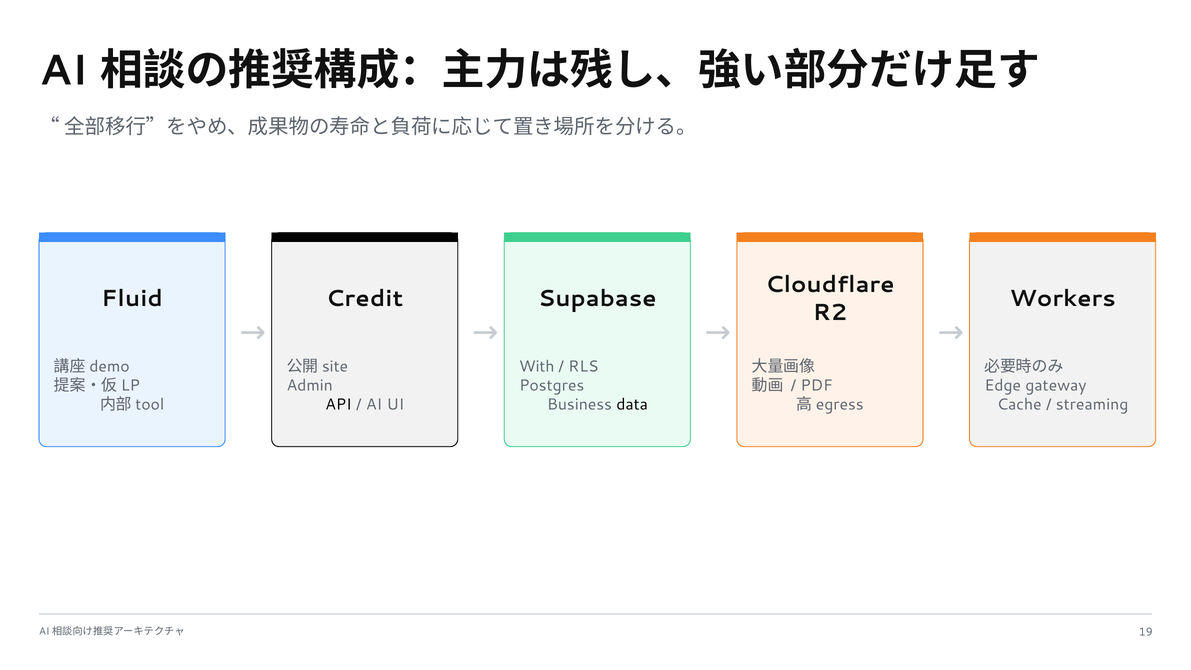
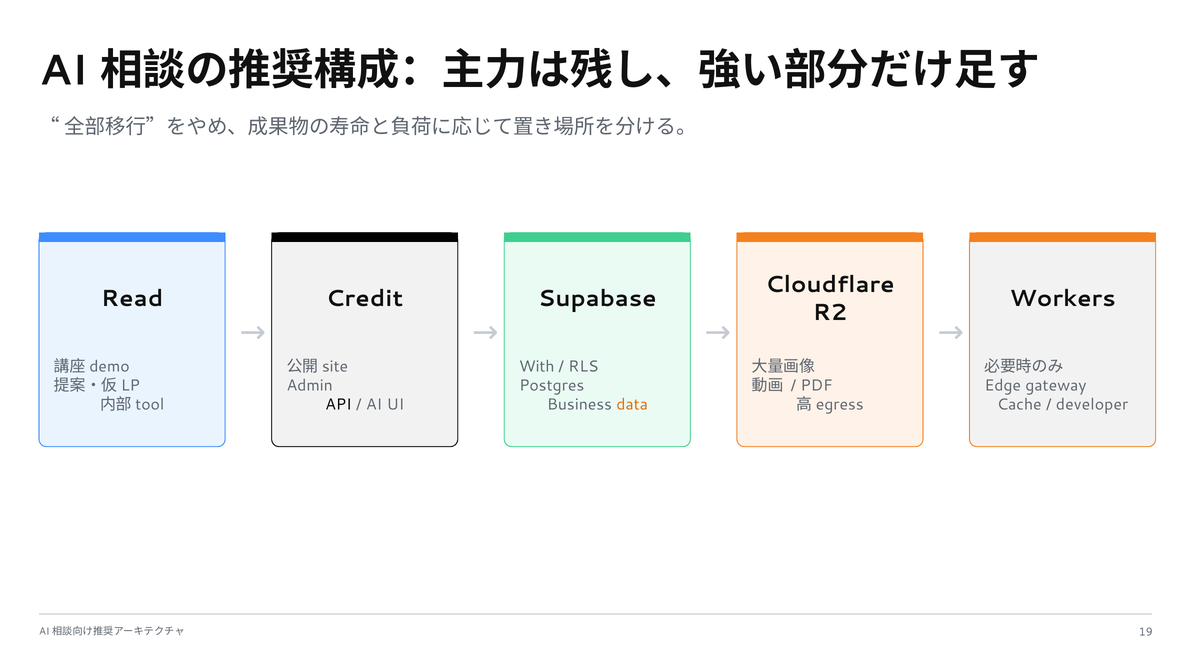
Fluid: Fluid -> Read (132, 298)
data colour: black -> orange (632, 404)
streaming: streaming -> developer (1092, 404)
